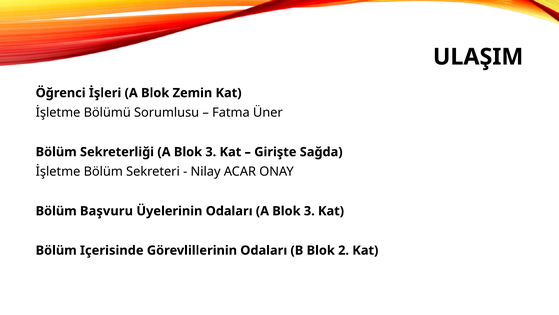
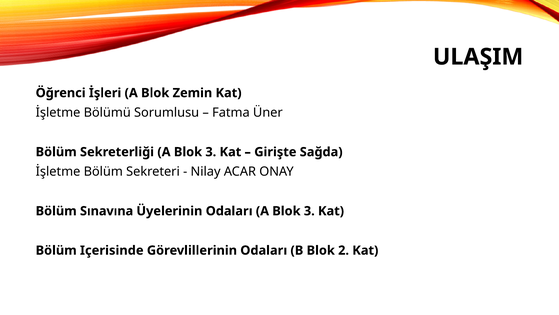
Başvuru: Başvuru -> Sınavına (107, 211)
